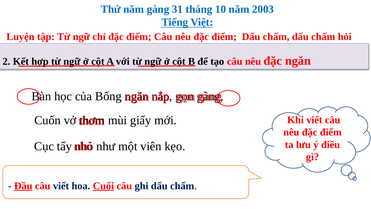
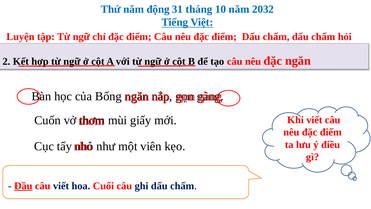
năm gàng: gàng -> động (158, 9)
2003: 2003 -> 2032 (263, 9)
Cuối underline: present -> none (103, 186)
